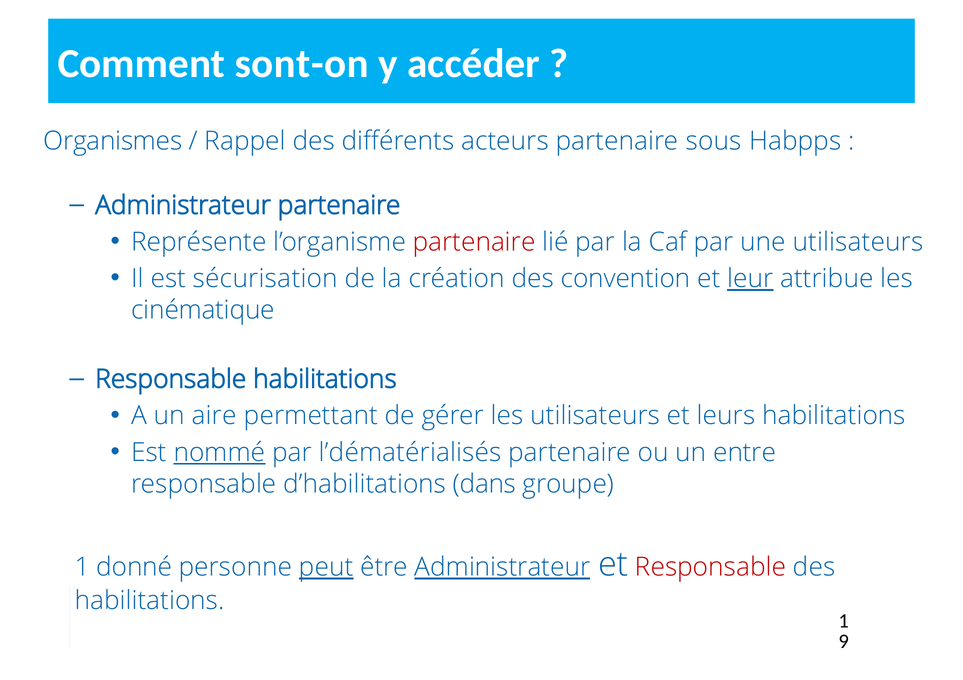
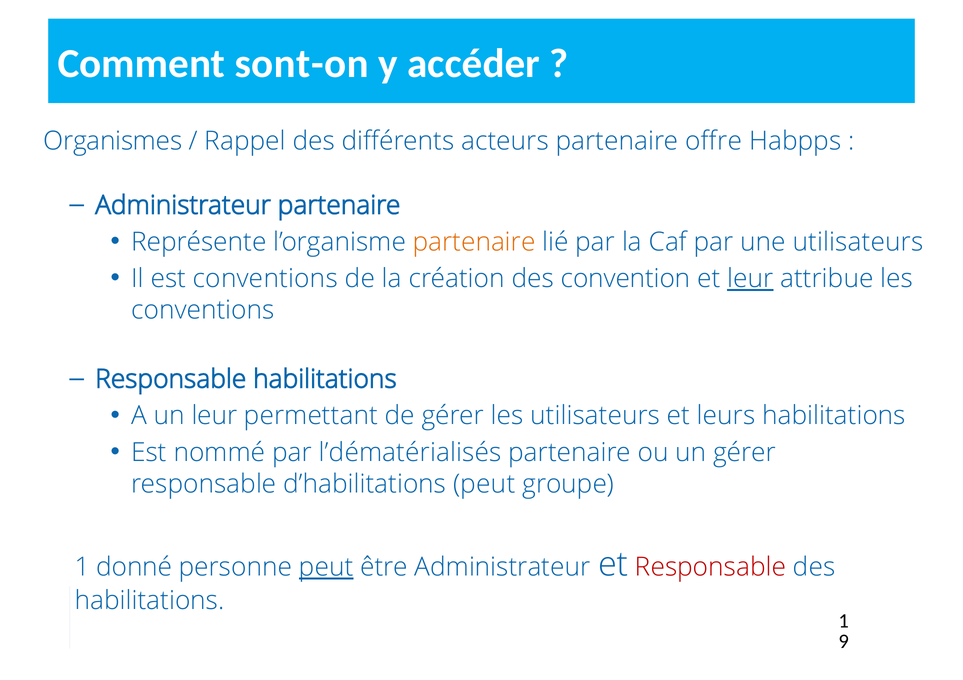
sous: sous -> offre (714, 141)
partenaire colour: red -> orange (474, 242)
est sécurisation: sécurisation -> conventions (265, 279)
cinématique: cinématique -> conventions (203, 310)
un aire: aire -> leur (214, 416)
nommé underline: present -> none (219, 453)
un entre: entre -> gérer (745, 453)
d’habilitations dans: dans -> peut (484, 484)
Administrateur underline: present -> none (502, 568)
